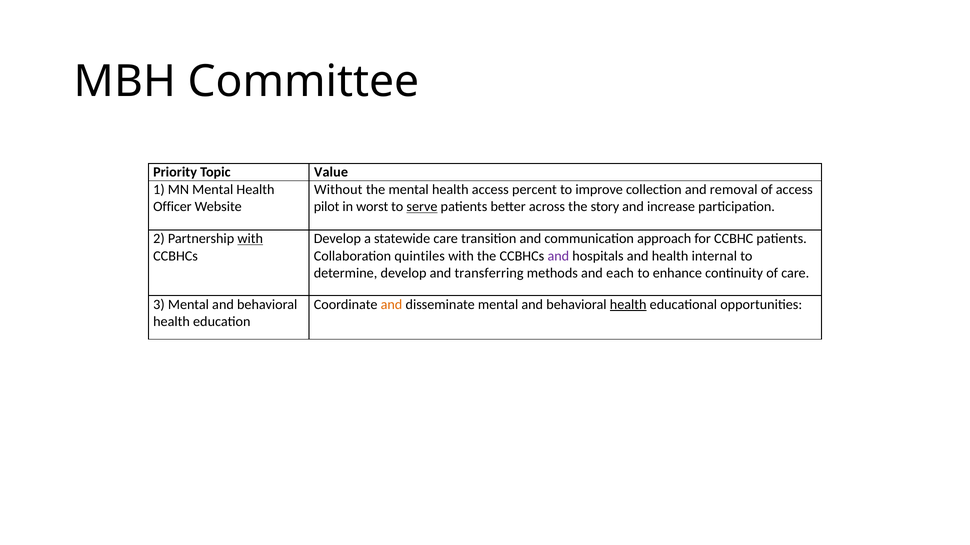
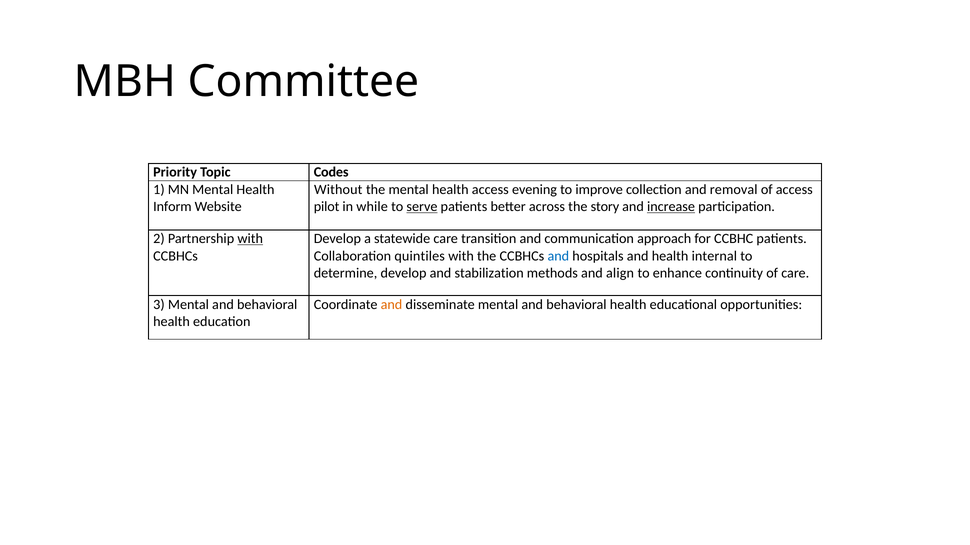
Value: Value -> Codes (331, 172)
percent: percent -> evening (534, 190)
Officer: Officer -> Inform (172, 207)
worst: worst -> while (372, 207)
increase underline: none -> present (671, 207)
and colour: purple -> blue (558, 256)
transferring: transferring -> stabilization (489, 273)
each: each -> align (620, 273)
health underline: present -> none (628, 305)
